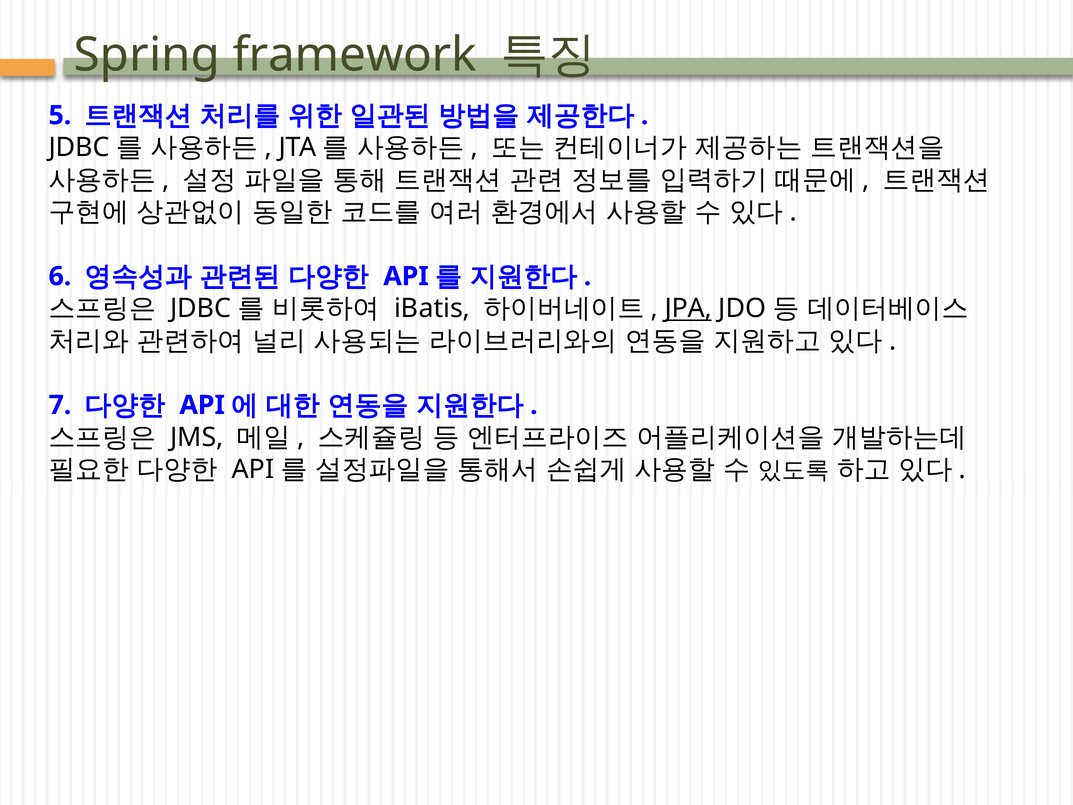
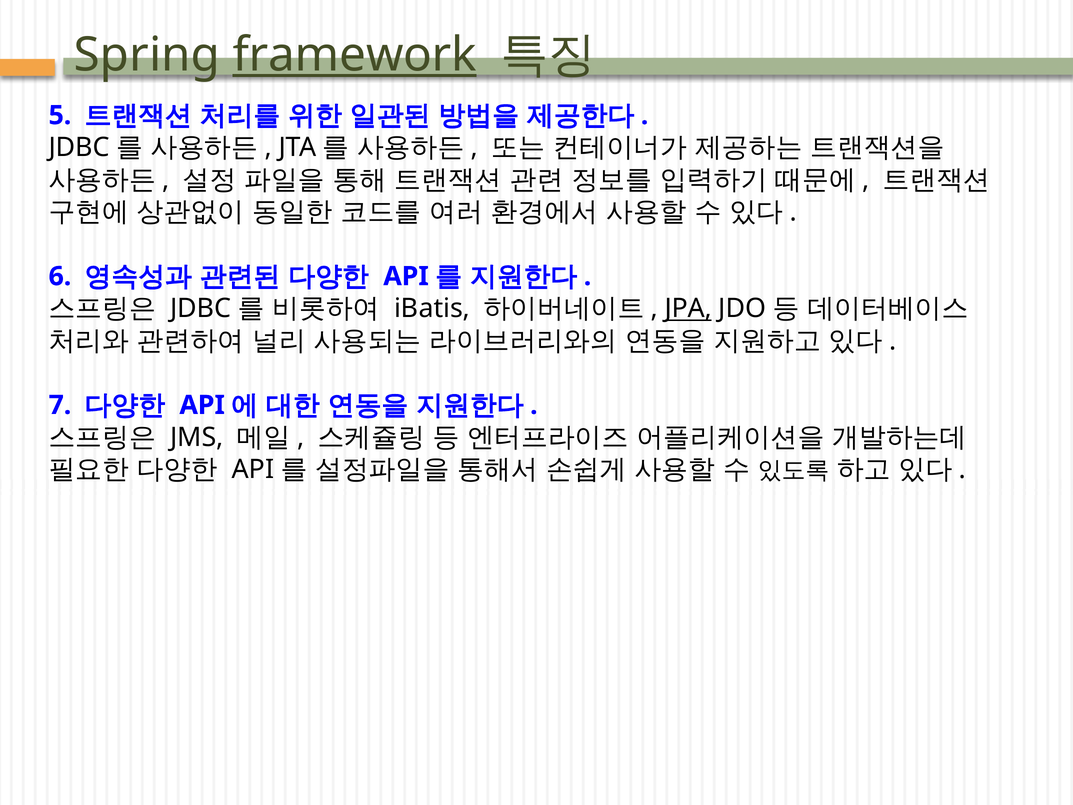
framework underline: none -> present (355, 55)
